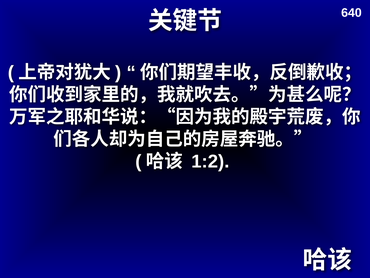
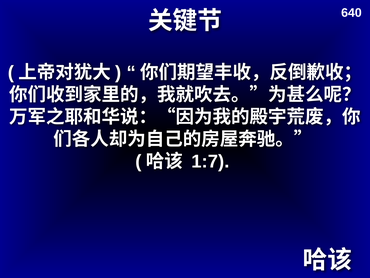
1:2: 1:2 -> 1:7 (210, 161)
